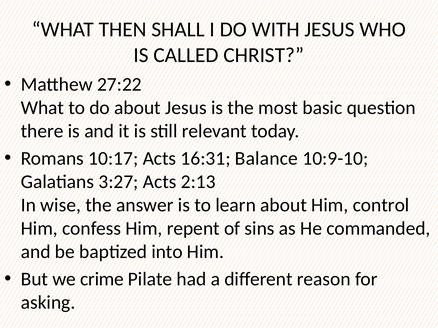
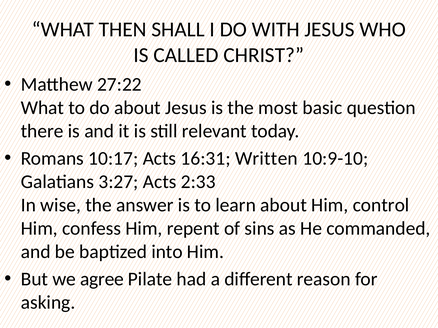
Balance: Balance -> Written (266, 159)
2:13: 2:13 -> 2:33 (198, 182)
crime: crime -> agree (102, 279)
